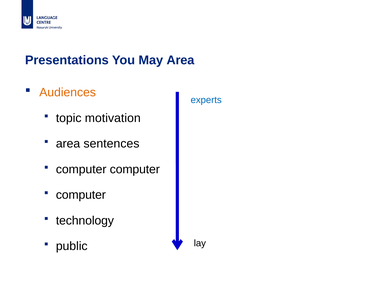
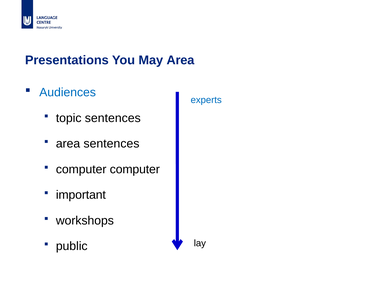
Audiences colour: orange -> blue (68, 92)
topic motivation: motivation -> sentences (113, 118)
computer: computer -> important (81, 195)
technology: technology -> workshops (85, 221)
